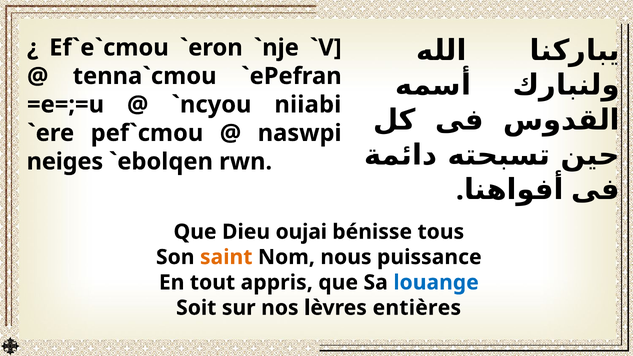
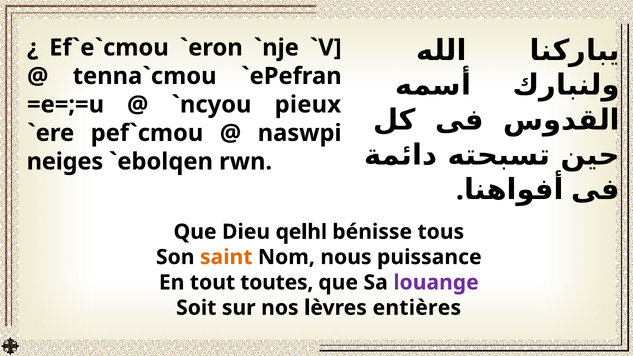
niiabi: niiabi -> pieux (308, 105)
oujai: oujai -> qelhl (301, 232)
appris: appris -> toutes (277, 283)
louange colour: blue -> purple (436, 283)
